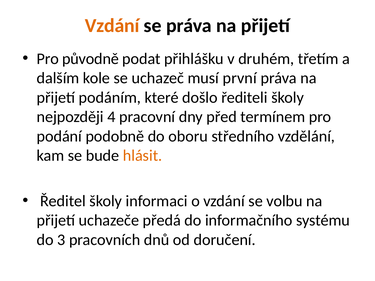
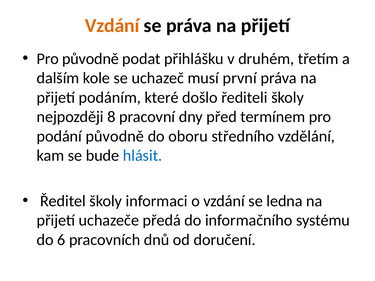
4: 4 -> 8 (111, 117)
podání podobně: podobně -> původně (115, 136)
hlásit colour: orange -> blue (143, 156)
volbu: volbu -> ledna (284, 201)
3: 3 -> 6 (61, 240)
